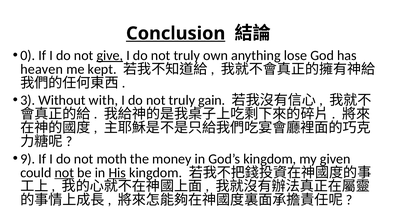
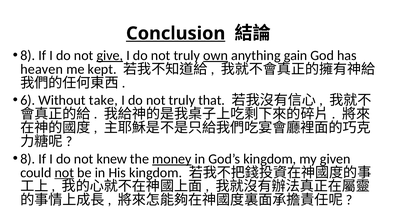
0: 0 -> 8 (28, 55)
own underline: none -> present (216, 55)
lose: lose -> gain (296, 55)
3: 3 -> 6 (28, 100)
with: with -> take (103, 100)
gain: gain -> that (212, 100)
9: 9 -> 8 (28, 158)
moth: moth -> knew (112, 158)
money underline: none -> present (172, 158)
His underline: present -> none (117, 172)
